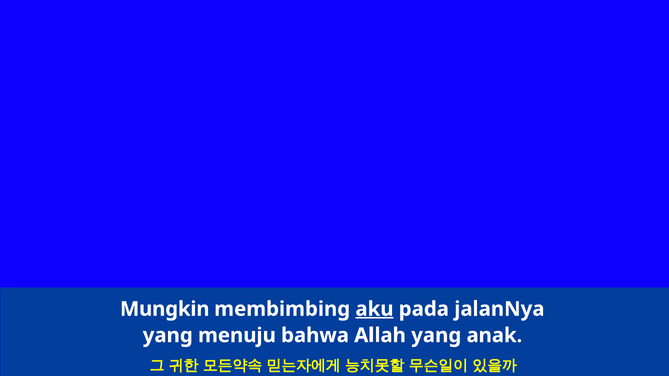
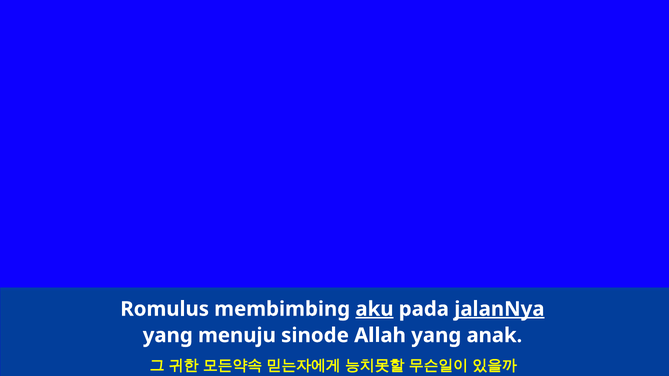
Mungkin: Mungkin -> Romulus (165, 309)
jalanNya underline: none -> present (499, 309)
bahwa: bahwa -> sinode (315, 336)
